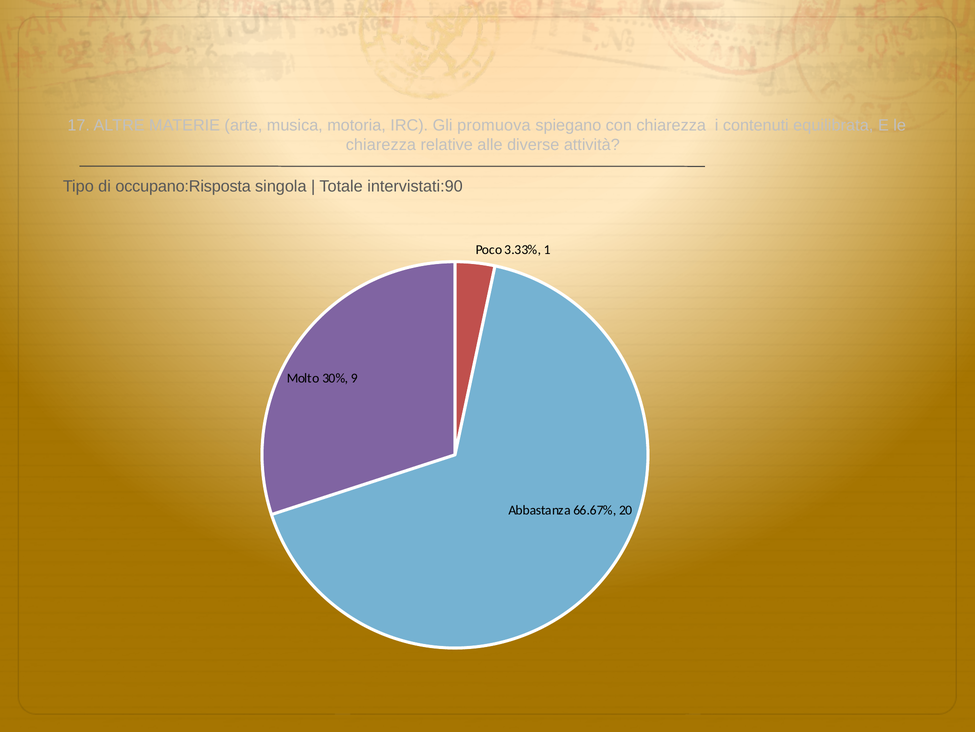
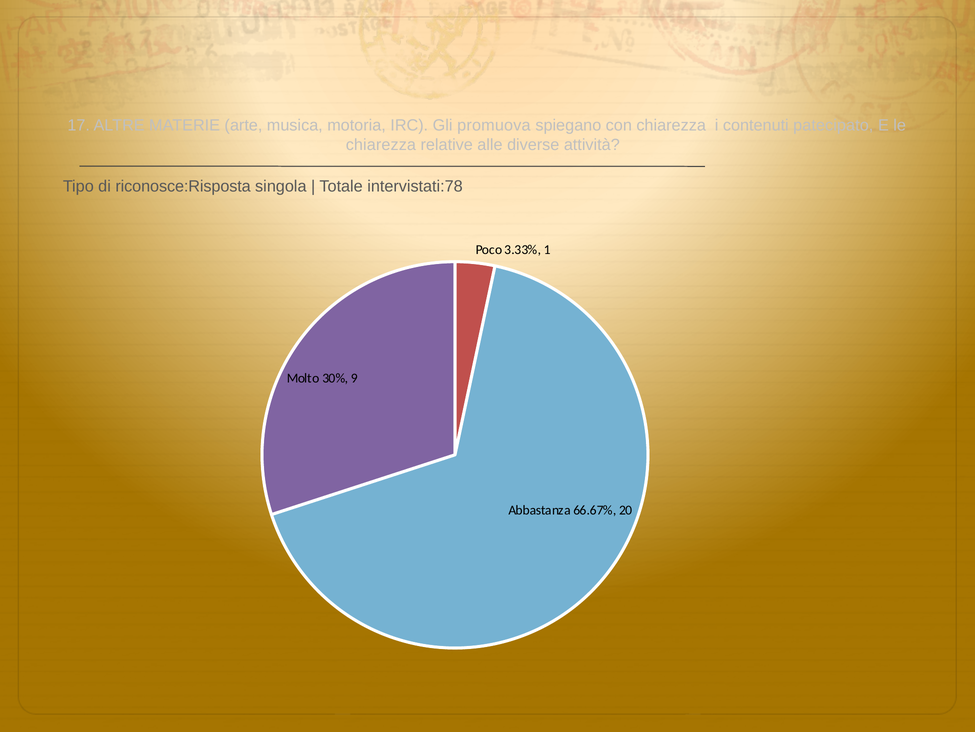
equilibrata: equilibrata -> patecipato (833, 125)
occupano:Risposta: occupano:Risposta -> riconosce:Risposta (183, 186)
intervistati:90: intervistati:90 -> intervistati:78 (415, 186)
